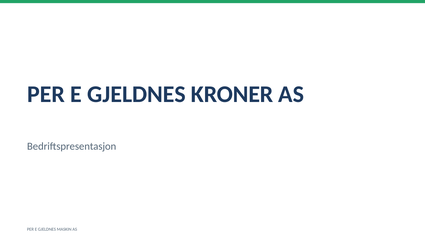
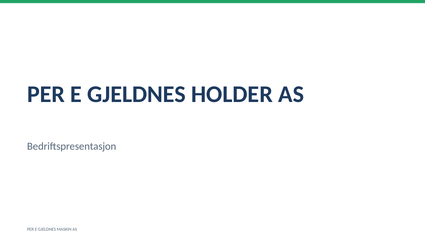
KRONER: KRONER -> HOLDER (232, 94)
